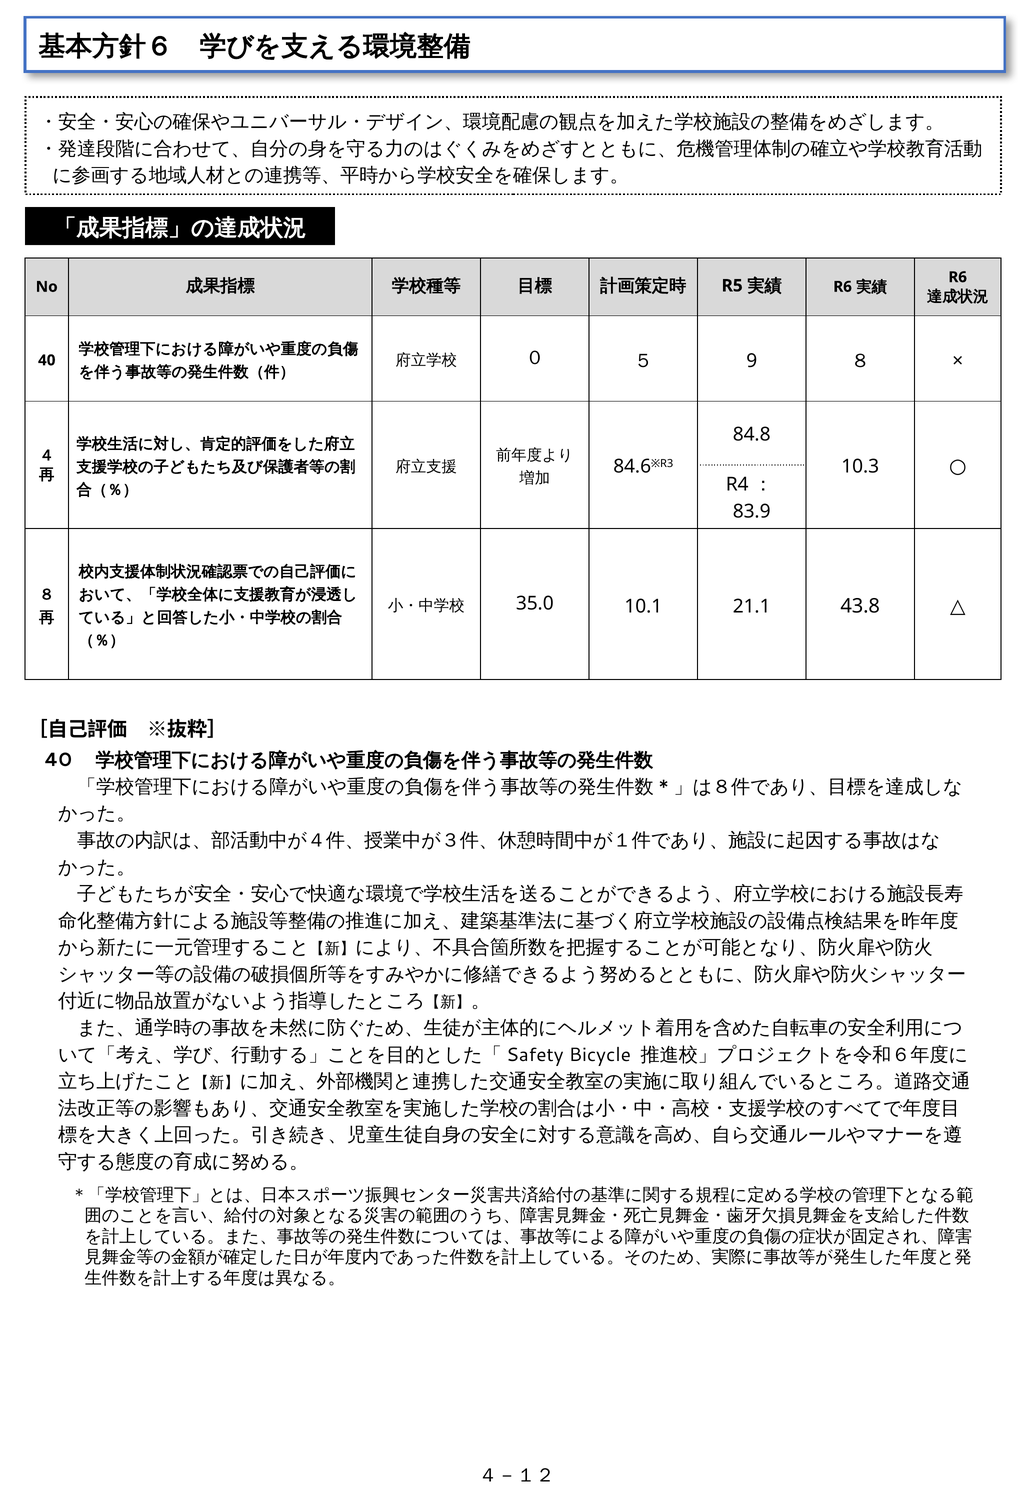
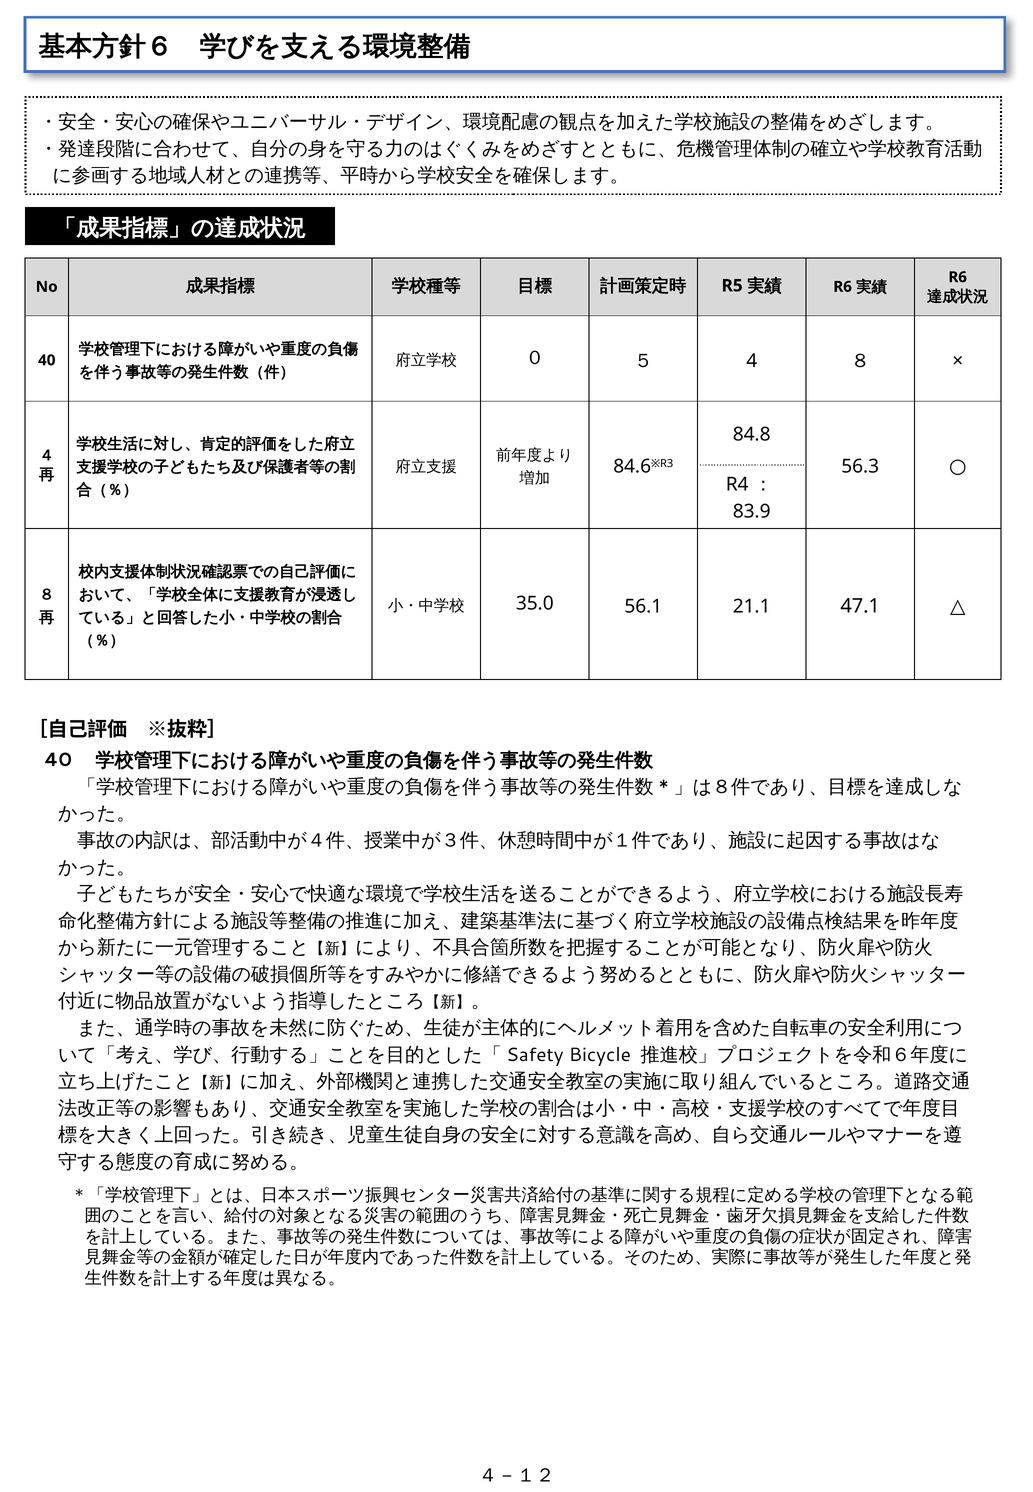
9: 9 -> 4 (752, 361)
10.3: 10.3 -> 56.3 (860, 466)
10.1: 10.1 -> 56.1 (643, 607)
43.8: 43.8 -> 47.1 (860, 606)
